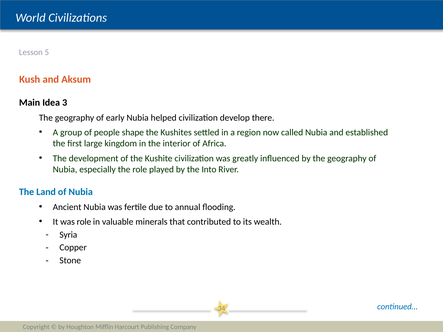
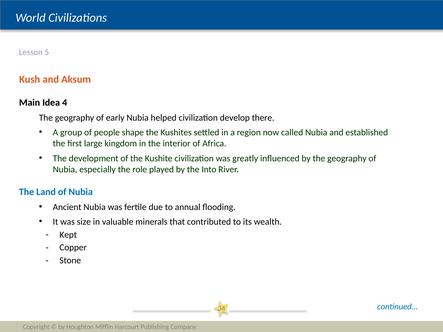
3: 3 -> 4 (65, 103)
was role: role -> size (84, 222)
Syria: Syria -> Kept (68, 235)
